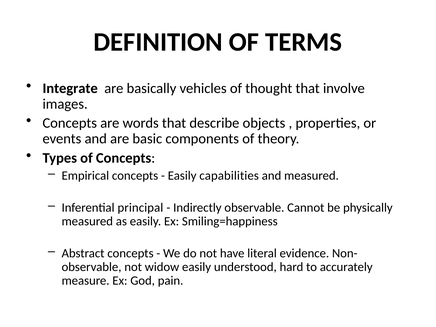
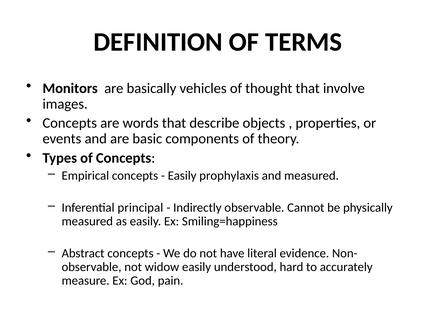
Integrate: Integrate -> Monitors (70, 88)
capabilities: capabilities -> prophylaxis (229, 175)
